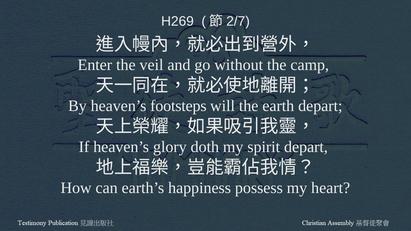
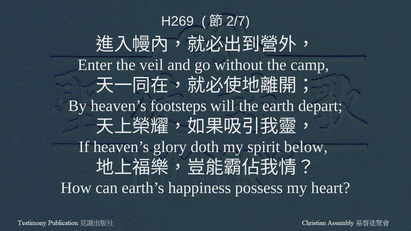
spirit depart: depart -> below (306, 147)
